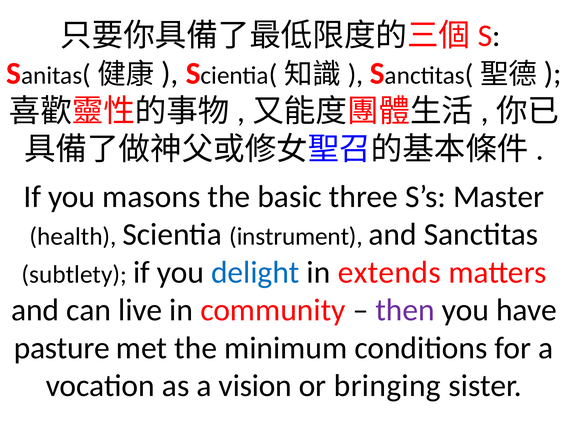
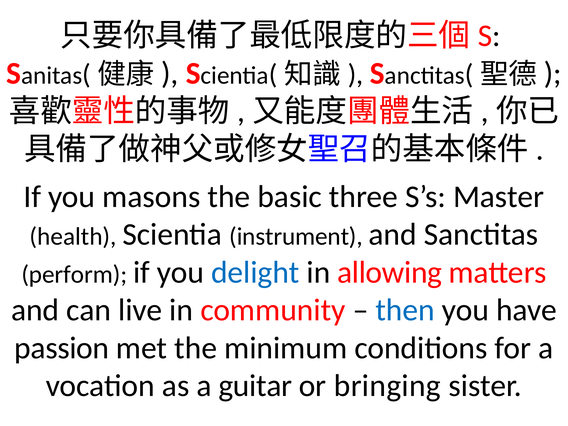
subtlety: subtlety -> perform (74, 274)
extends: extends -> allowing (390, 272)
then colour: purple -> blue (405, 310)
pasture: pasture -> passion (62, 348)
vision: vision -> guitar (255, 386)
